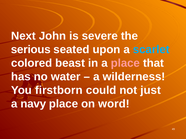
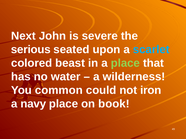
place colour: pink -> light green (125, 63)
firstborn: firstborn -> common (59, 91)
just: just -> iron (151, 91)
word: word -> book (114, 104)
